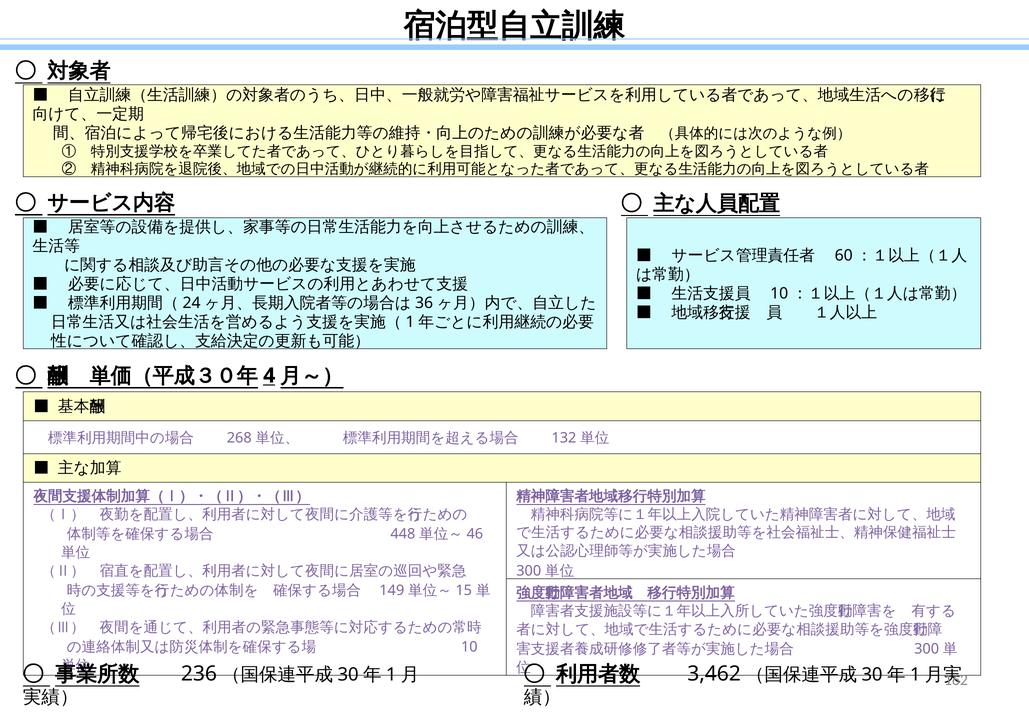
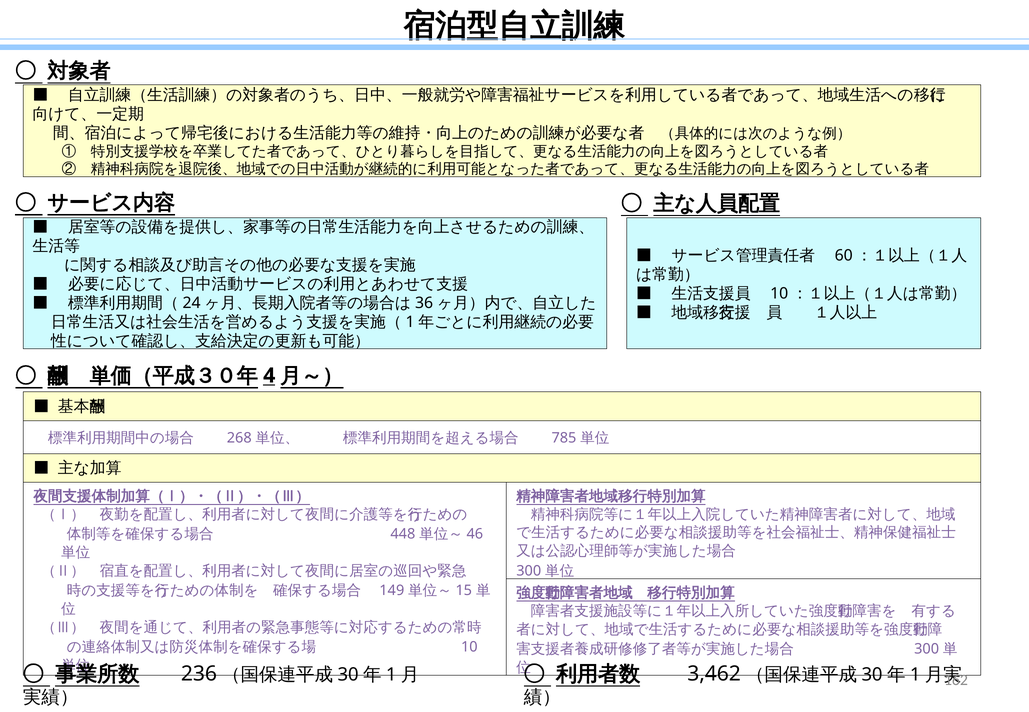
132: 132 -> 785 (564, 438)
